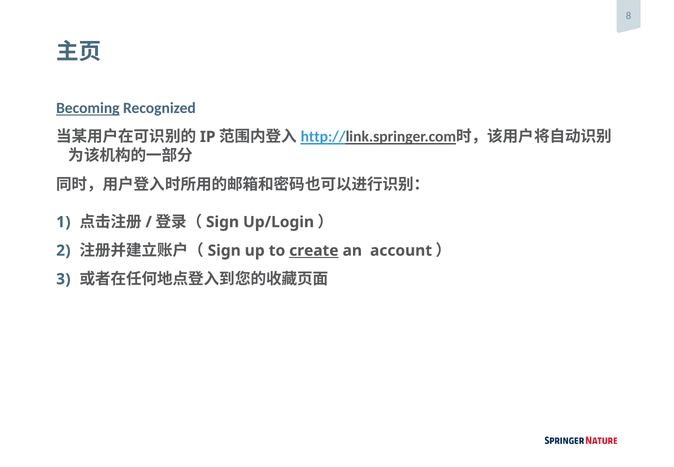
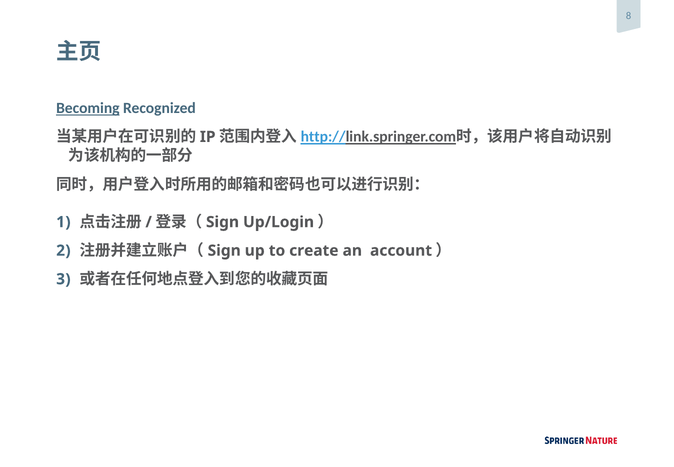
create underline: present -> none (314, 250)
